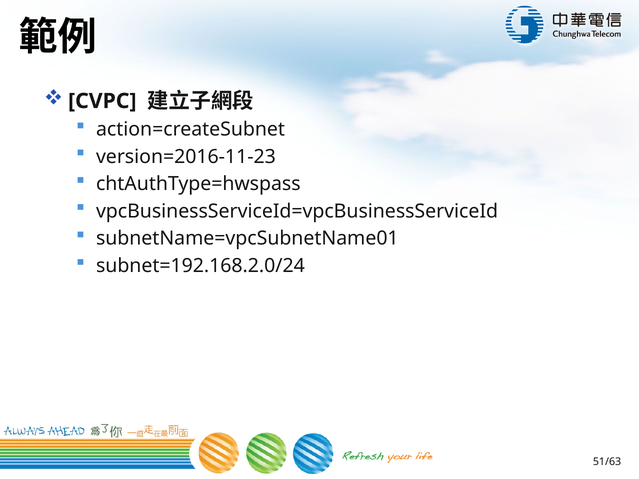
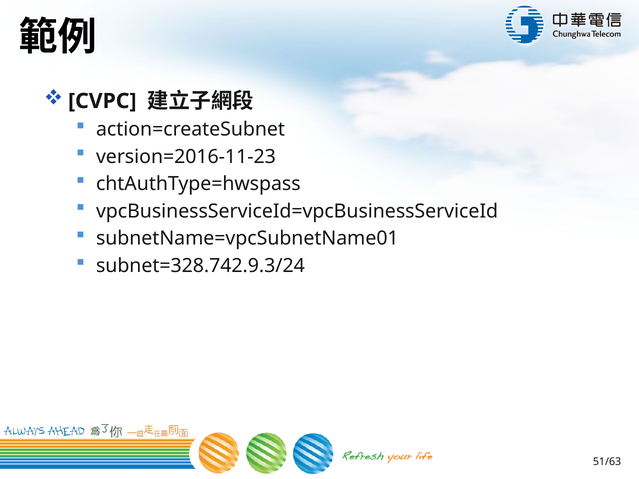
subnet=192.168.2.0/24: subnet=192.168.2.0/24 -> subnet=328.742.9.3/24 (200, 266)
